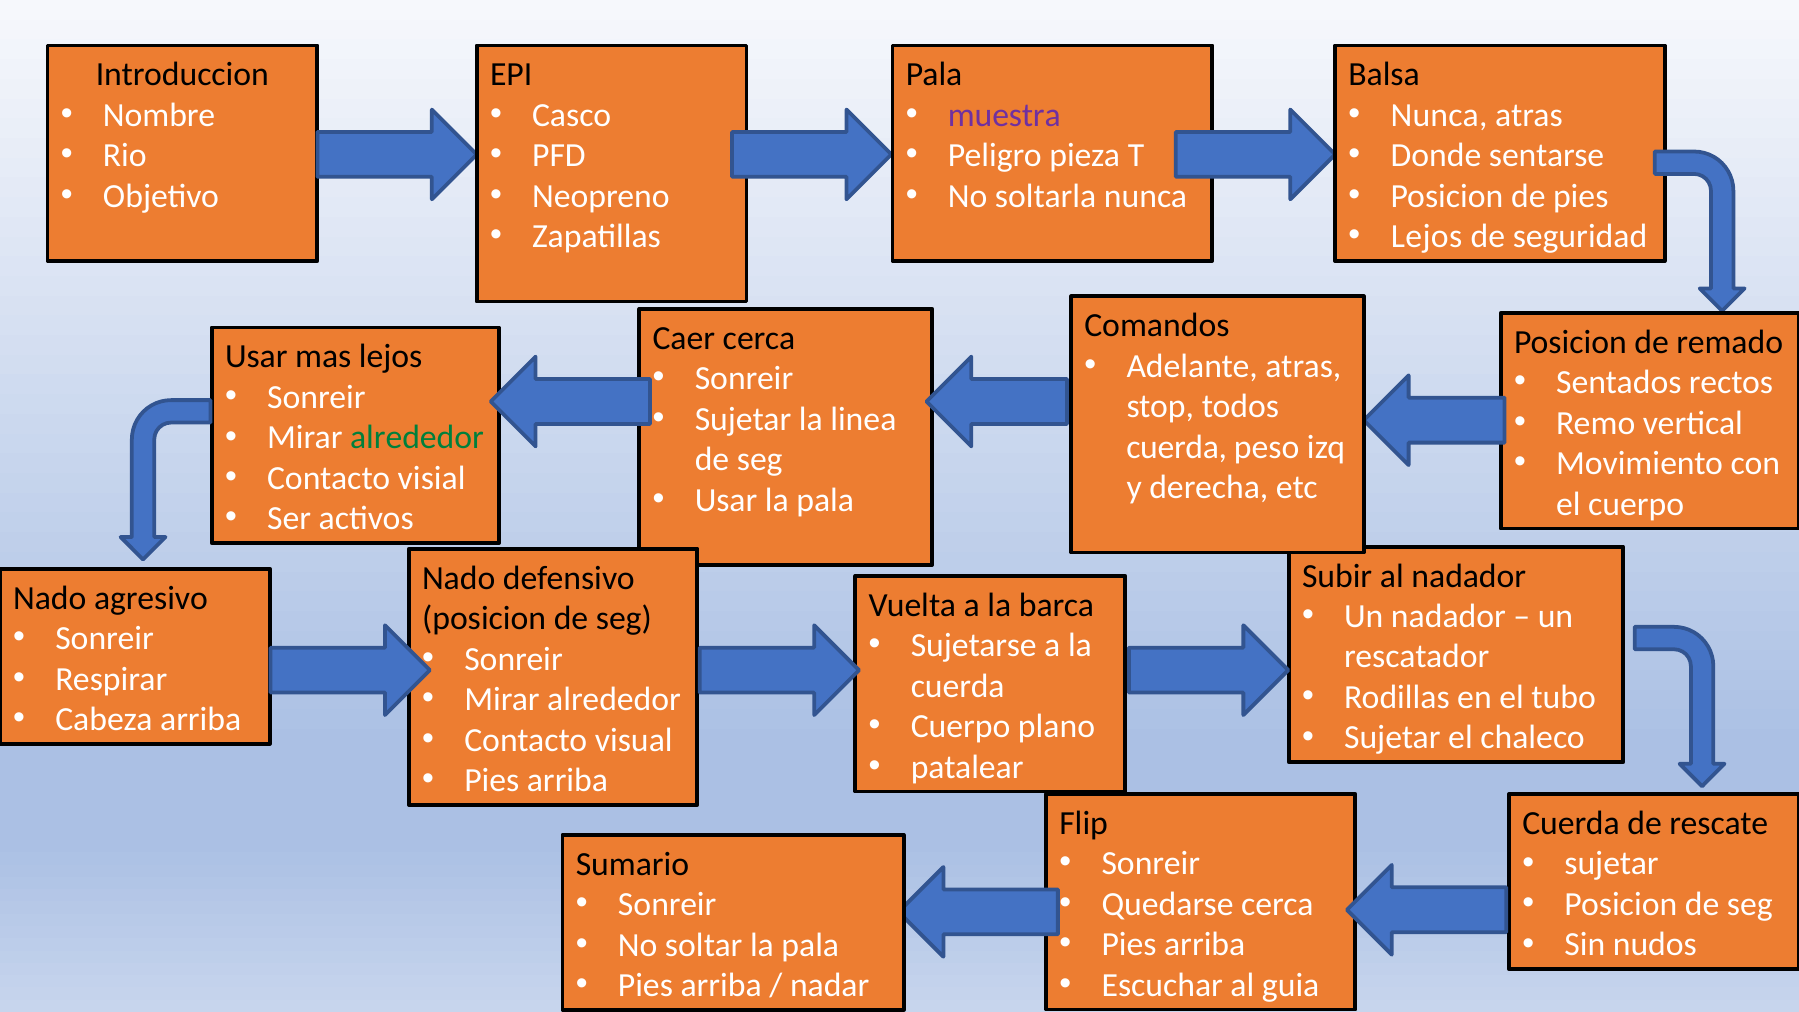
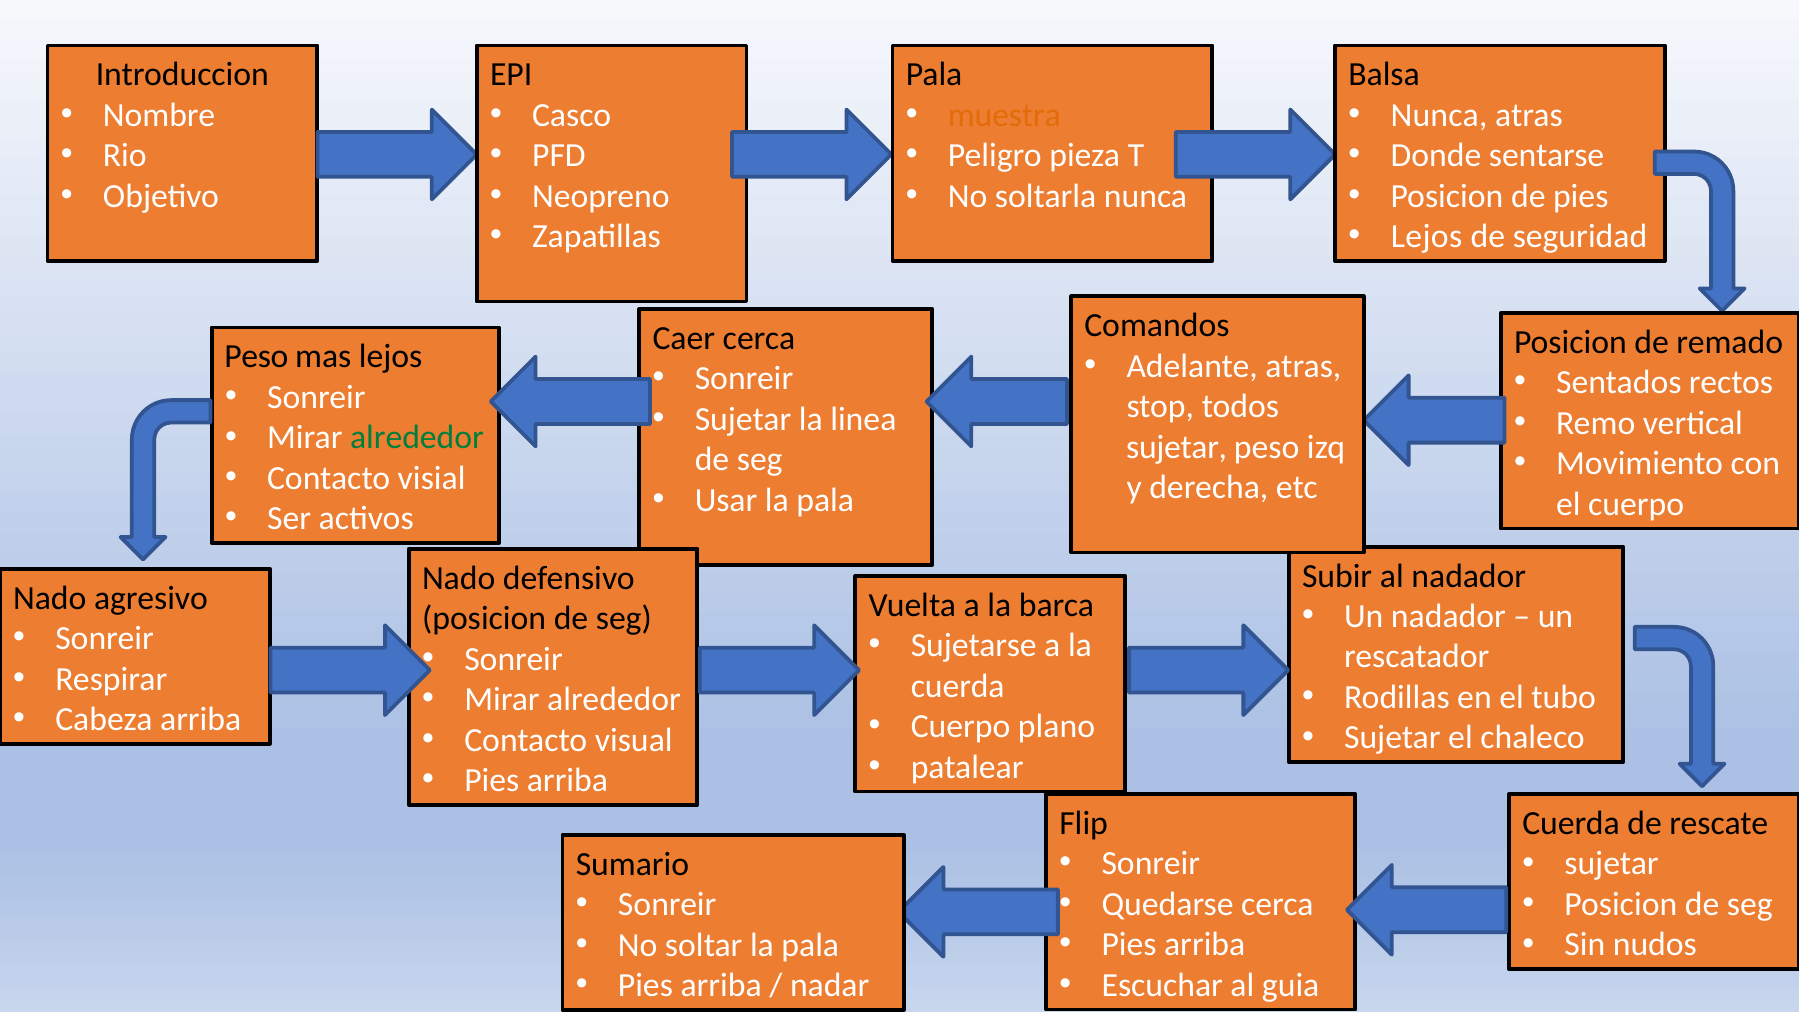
muestra colour: purple -> orange (1004, 115)
Usar: Usar -> Peso (256, 357)
cuerda: cuerda -> sujetar (1177, 447)
